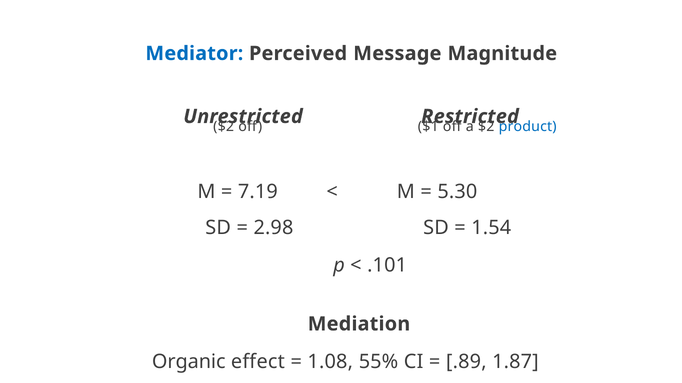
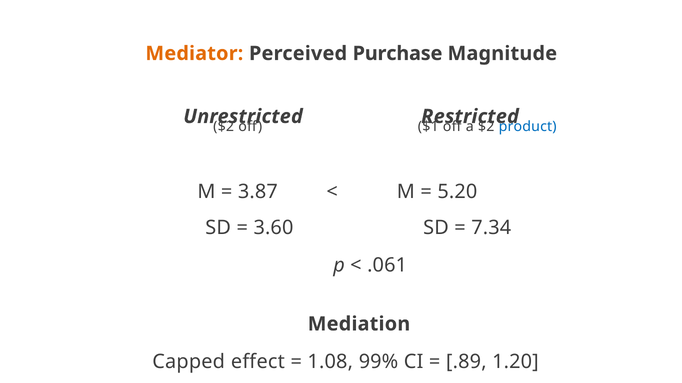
Mediator colour: blue -> orange (194, 54)
Message: Message -> Purchase (398, 54)
7.19: 7.19 -> 3.87 (258, 192)
5.30: 5.30 -> 5.20 (457, 192)
2.98: 2.98 -> 3.60 (273, 228)
1.54: 1.54 -> 7.34 (491, 228)
.101: .101 -> .061 (387, 266)
Organic: Organic -> Capped (189, 362)
55%: 55% -> 99% (379, 362)
1.87: 1.87 -> 1.20 (515, 362)
